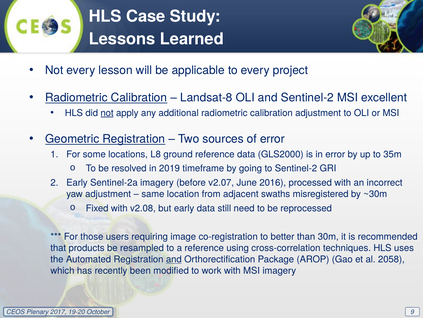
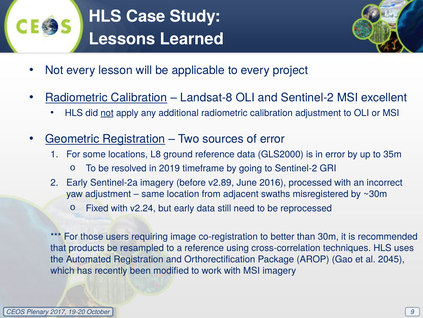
v2.07: v2.07 -> v2.89 (221, 182)
v2.08: v2.08 -> v2.24 (143, 208)
and underline: present -> none (174, 259)
2058: 2058 -> 2045 (391, 259)
